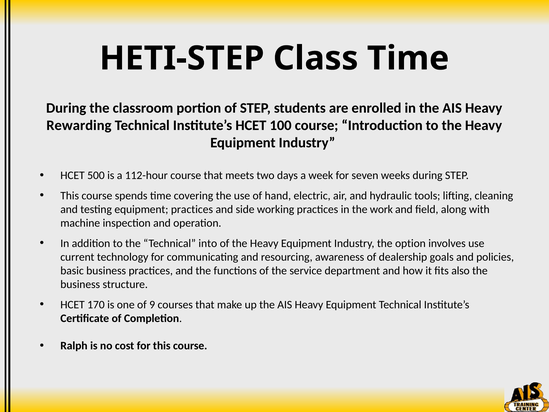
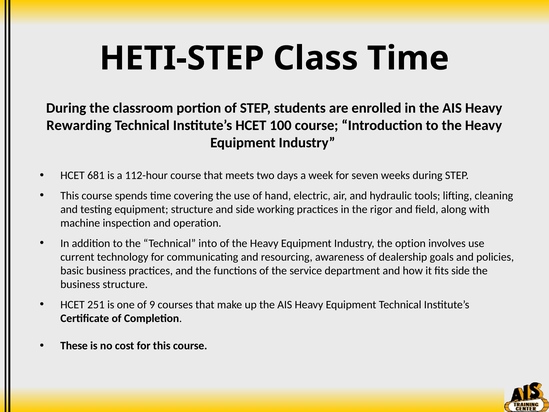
500: 500 -> 681 (96, 175)
equipment practices: practices -> structure (192, 209)
work: work -> rigor (381, 209)
fits also: also -> side (461, 271)
170: 170 -> 251 (96, 304)
Ralph: Ralph -> These (74, 346)
